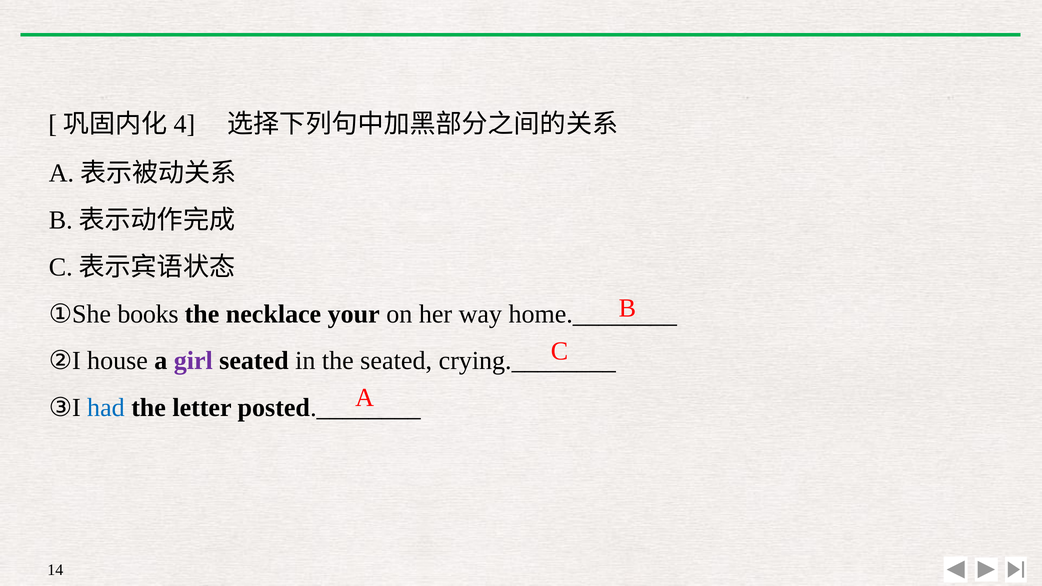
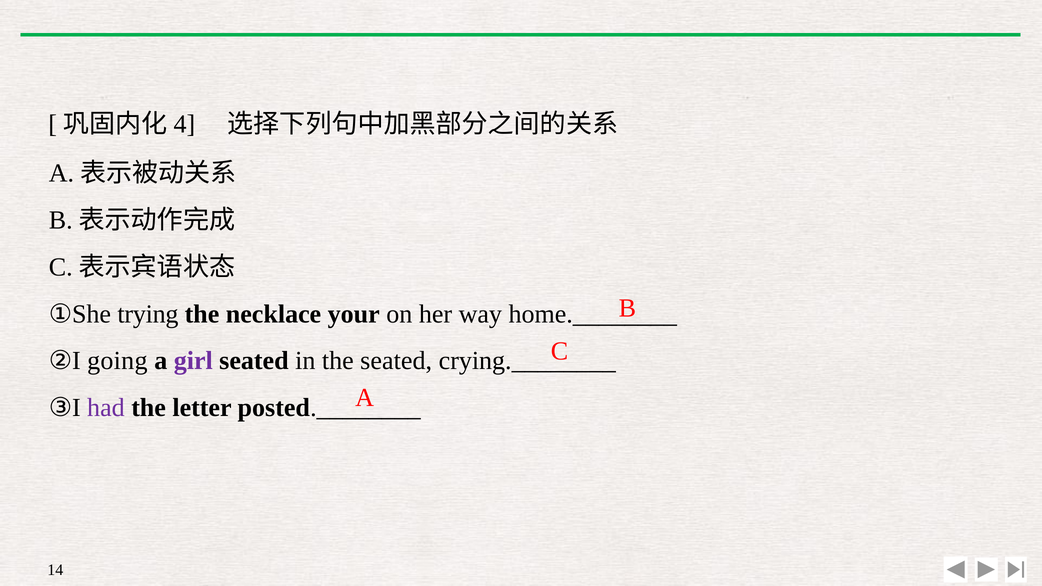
books: books -> trying (148, 314)
house: house -> going (117, 361)
had colour: blue -> purple (106, 408)
